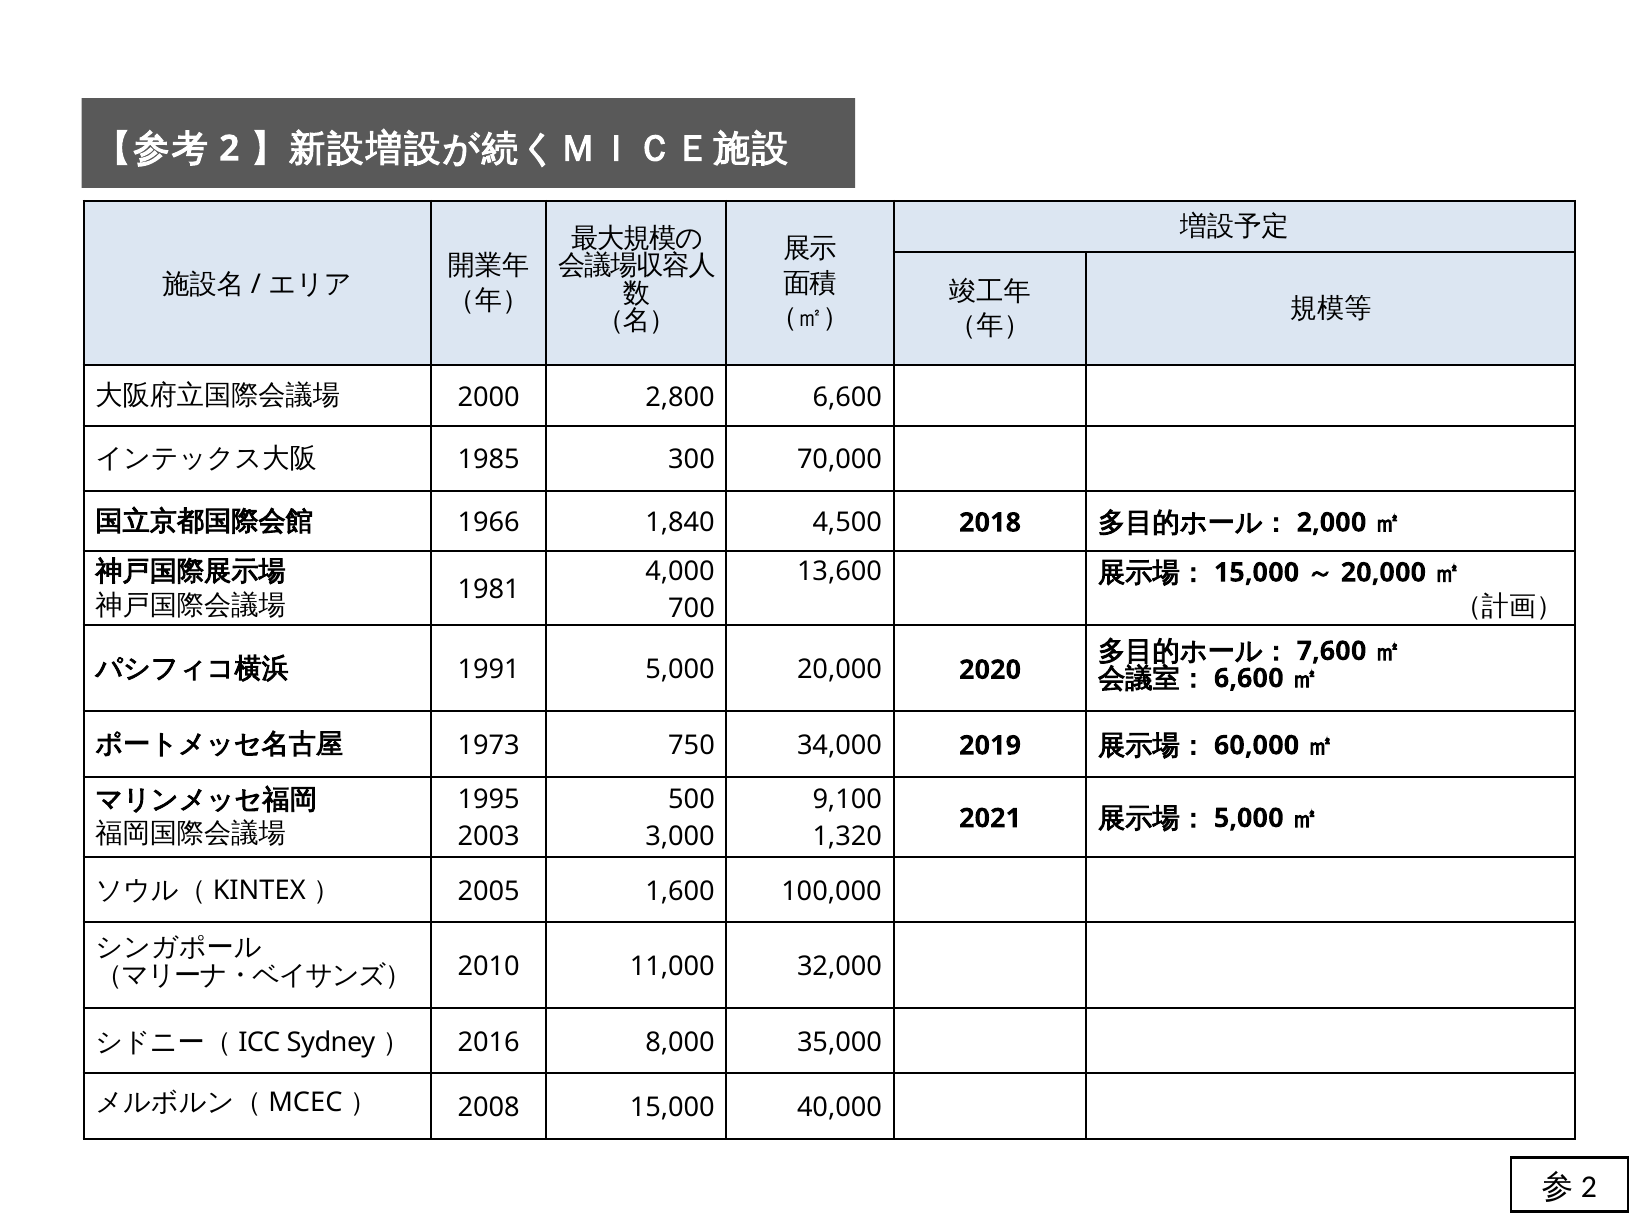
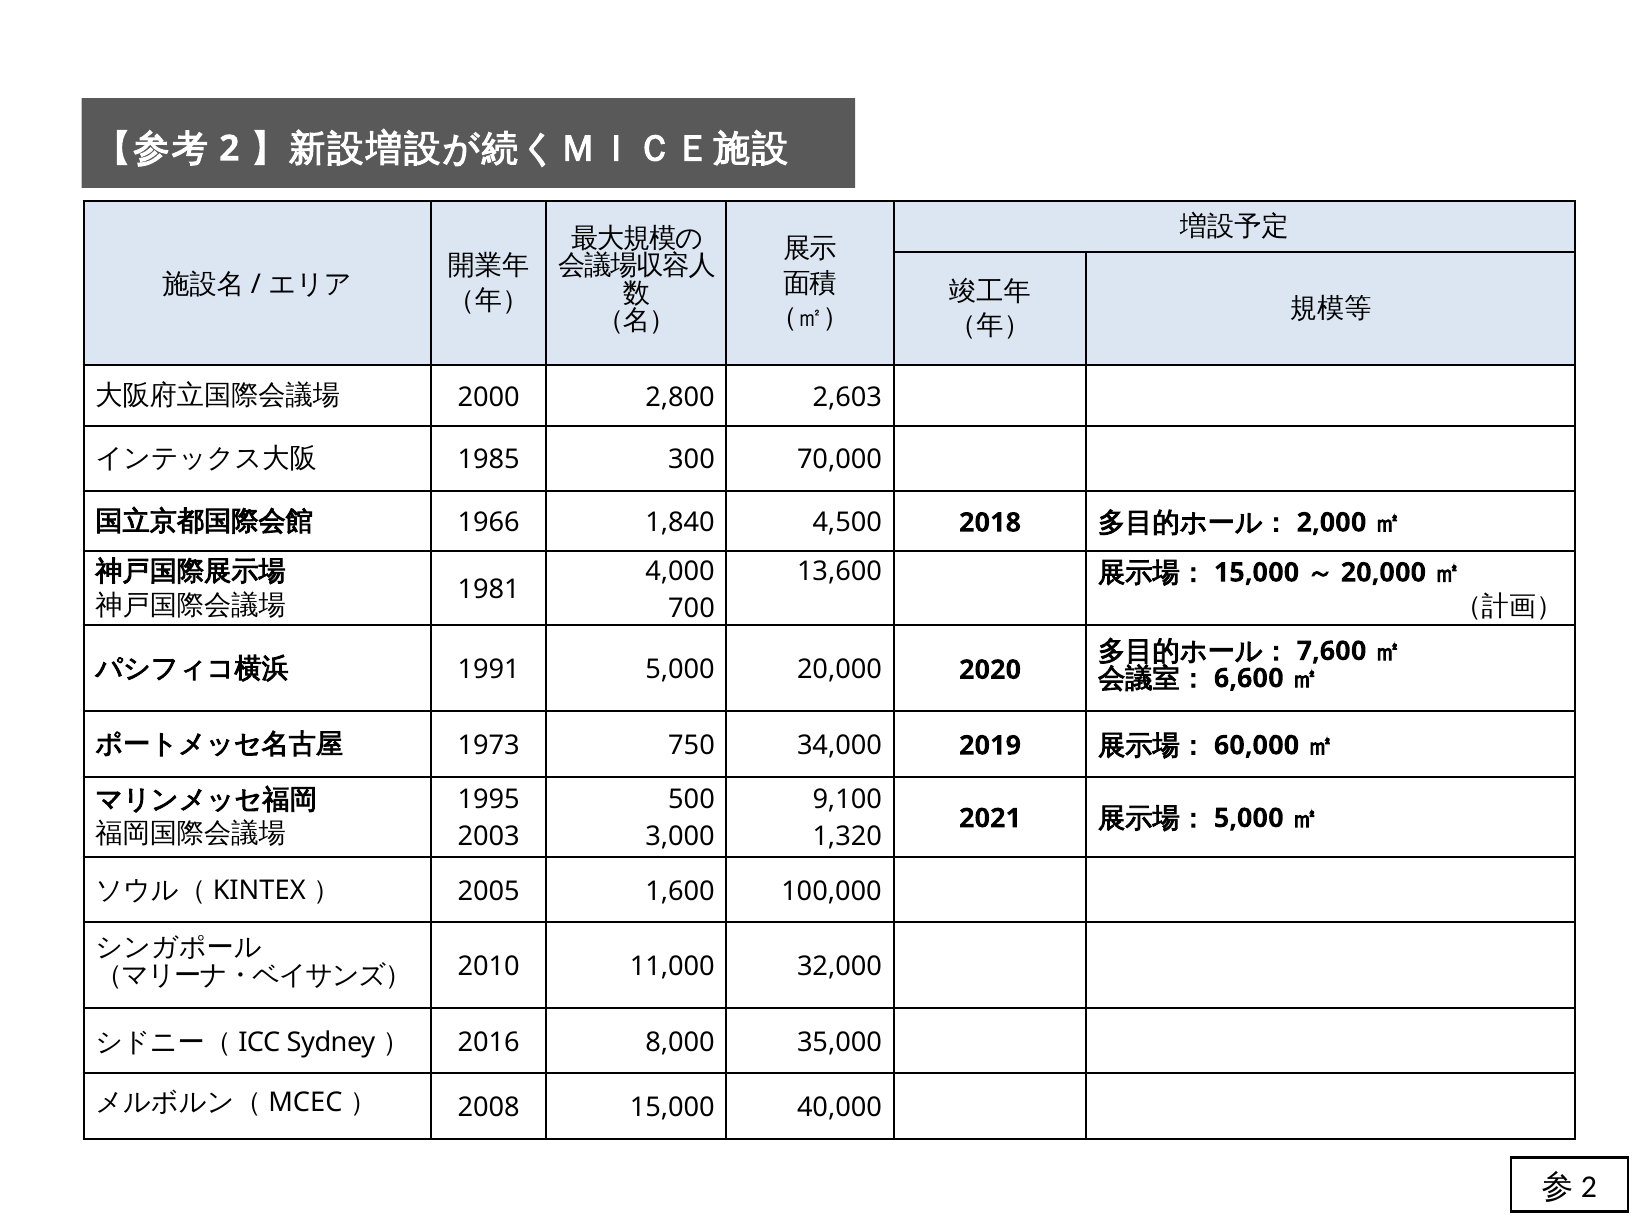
2,800 6,600: 6,600 -> 2,603 (847, 397)
